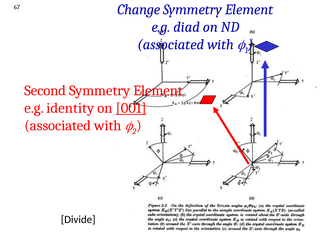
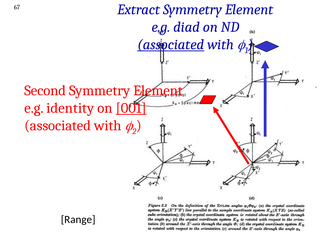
Change: Change -> Extract (139, 10)
associated underline: none -> present (171, 45)
Divide: Divide -> Range (78, 219)
